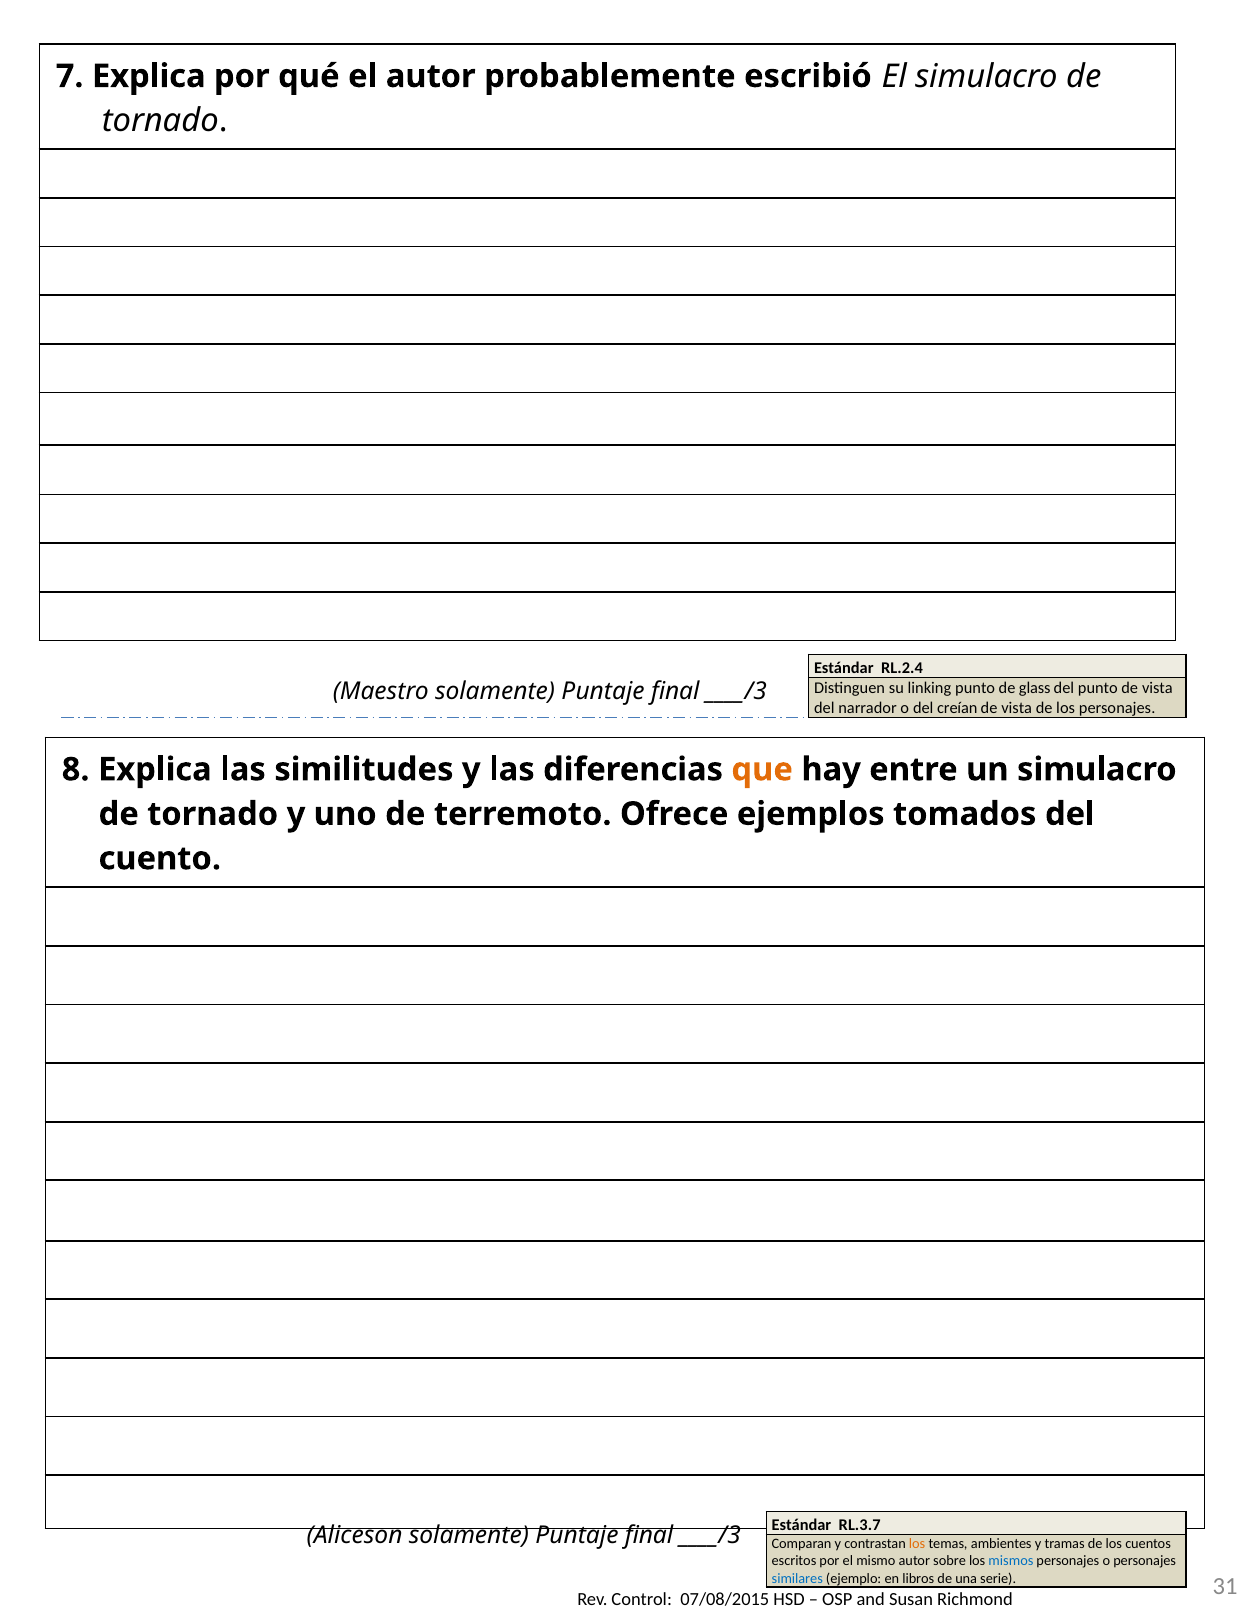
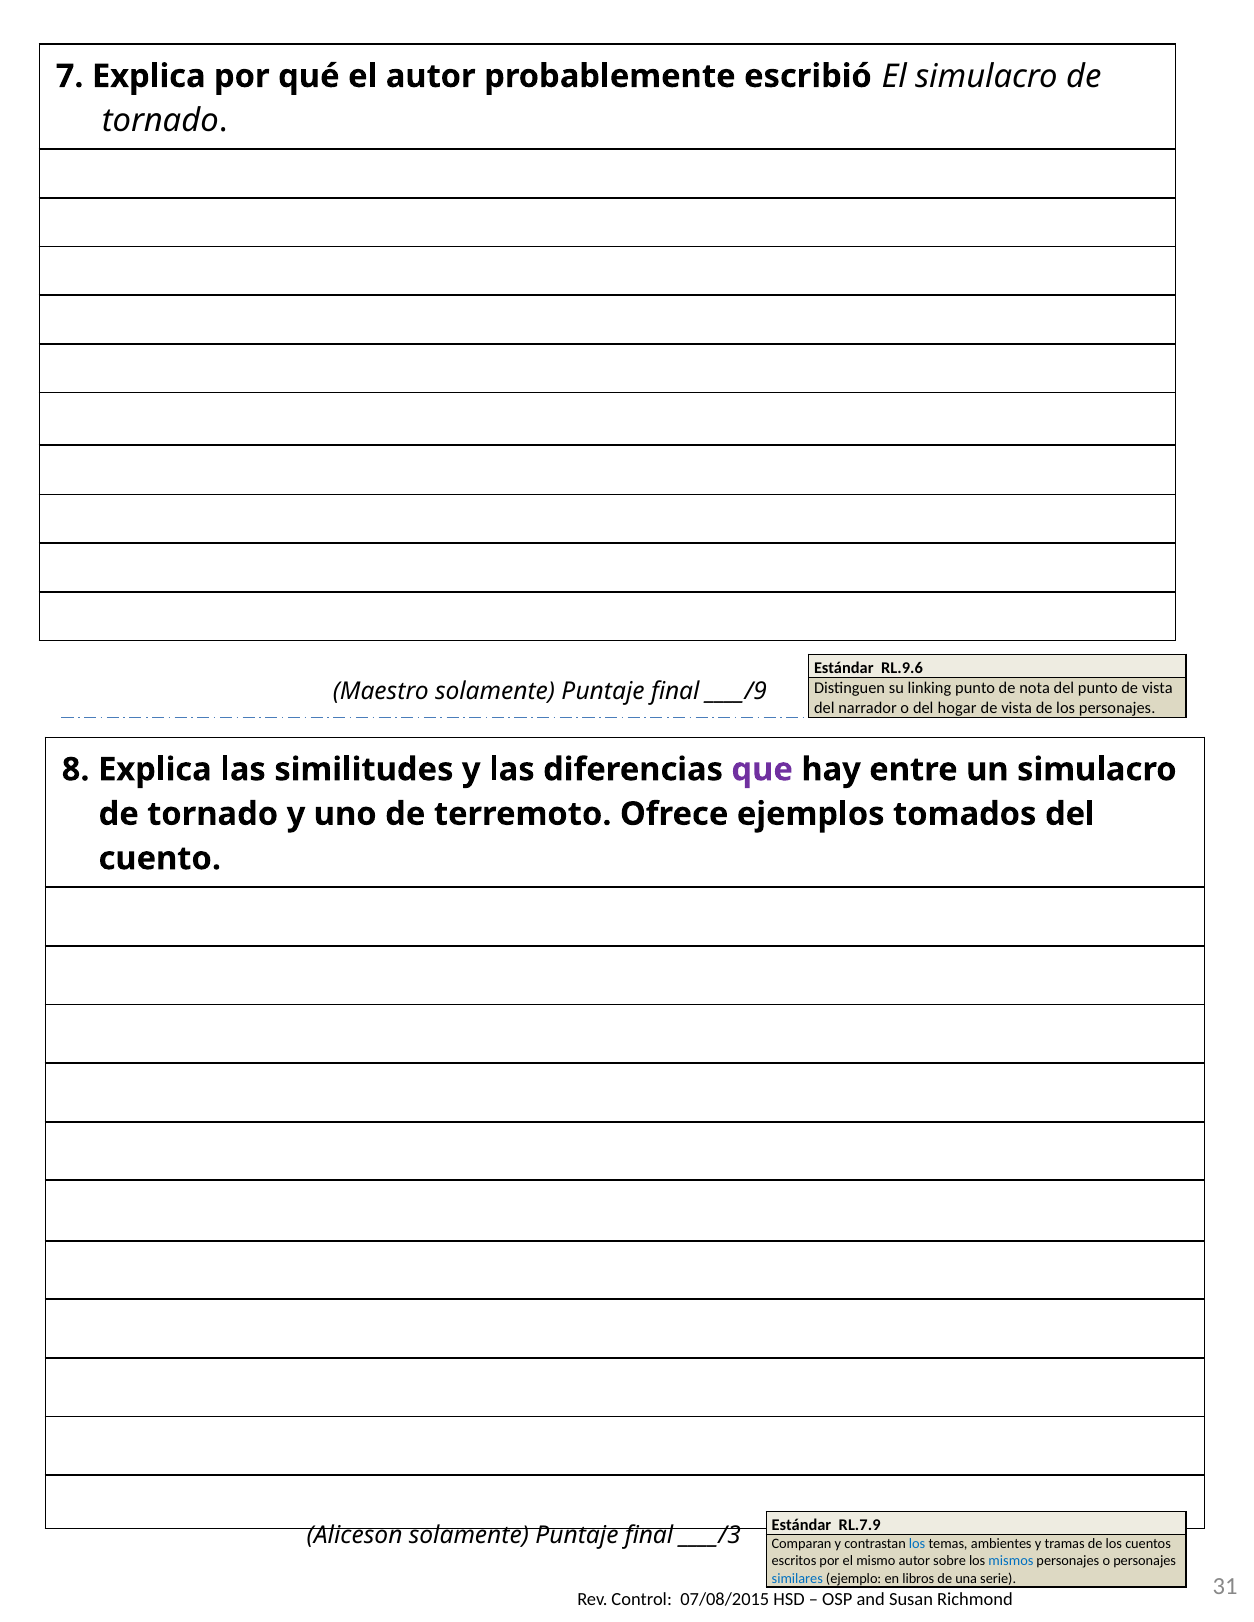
RL.2.4: RL.2.4 -> RL.9.6 (902, 668)
glass: glass -> nota (1035, 688)
____/3: ____/3 -> ____/9 (736, 692)
creían: creían -> hogar (957, 708)
que colour: orange -> purple (762, 770)
RL.3.7: RL.3.7 -> RL.7.9 (860, 1526)
los colour: orange -> blue (917, 1544)
